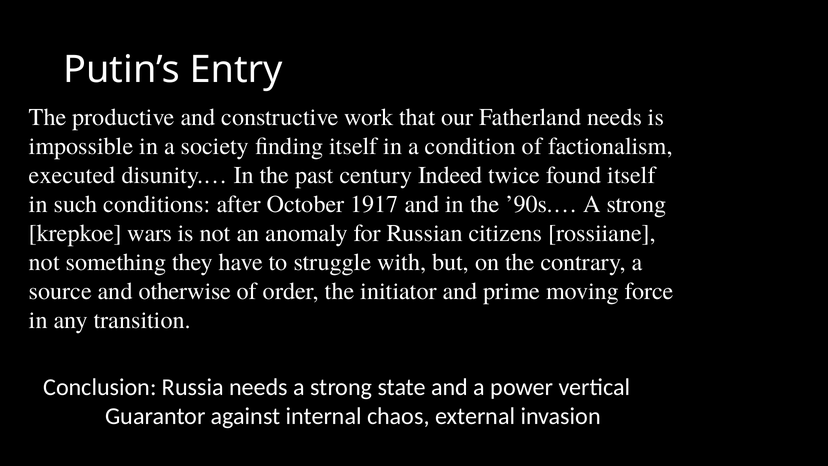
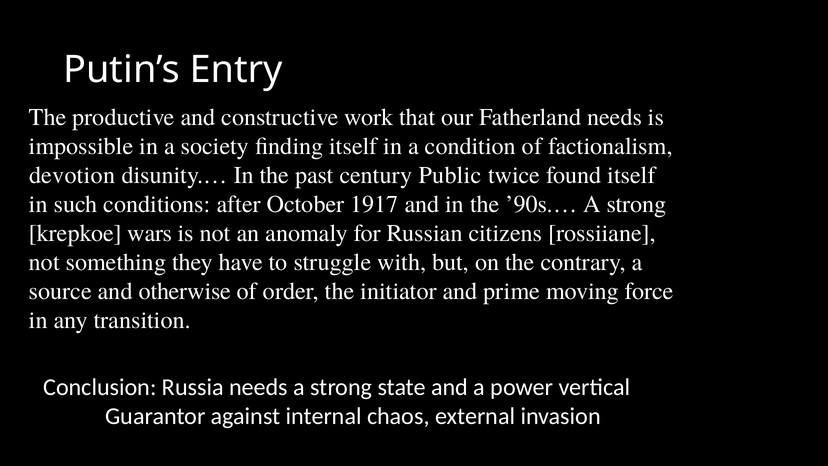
executed: executed -> devotion (72, 175)
Indeed: Indeed -> Public (450, 175)
